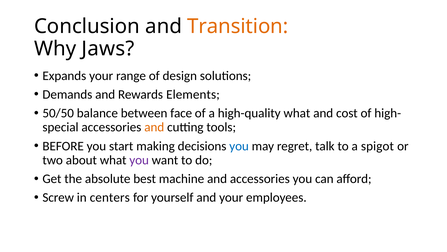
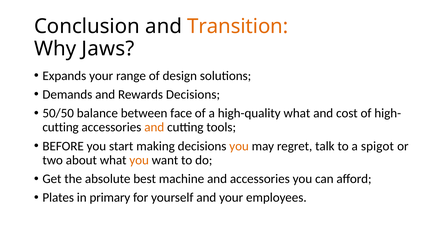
Rewards Elements: Elements -> Decisions (193, 94)
special: special -> cutting (61, 127)
you colour: blue -> orange (239, 146)
you colour: purple -> orange (139, 160)
Screw: Screw -> Plates (58, 197)
centers: centers -> primary (110, 197)
